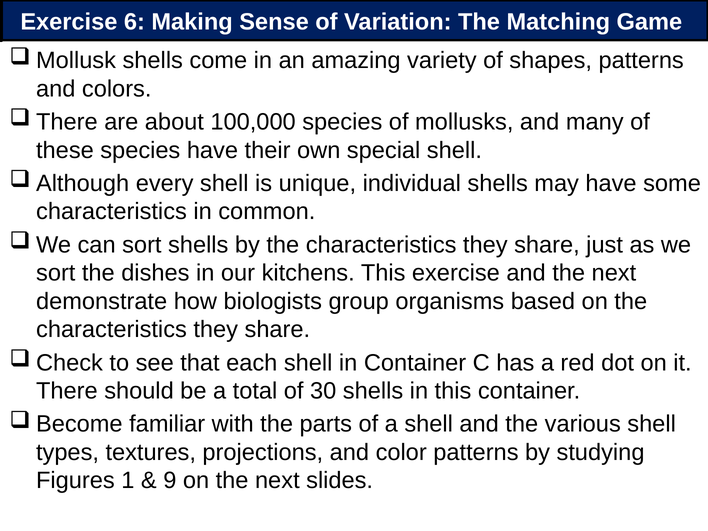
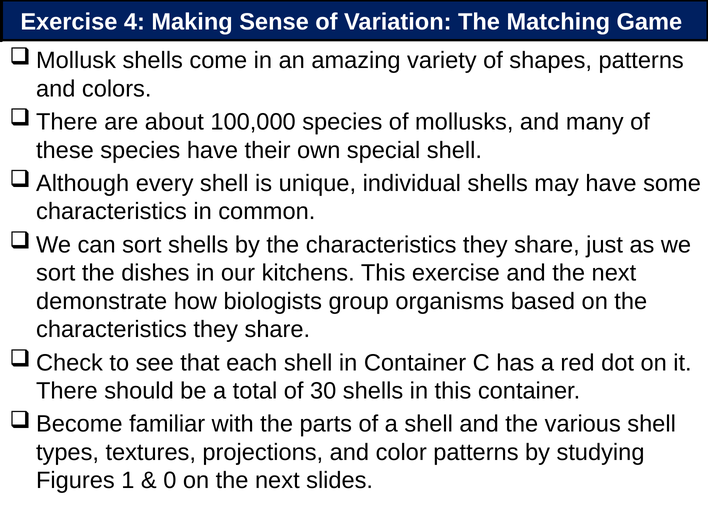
6: 6 -> 4 (134, 22)
9: 9 -> 0 (170, 481)
